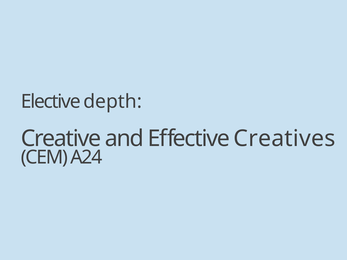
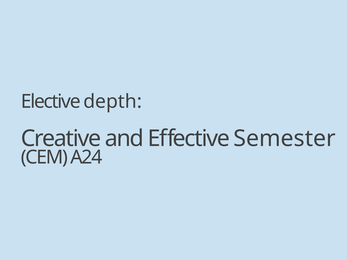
Creatives: Creatives -> Semester (285, 139)
